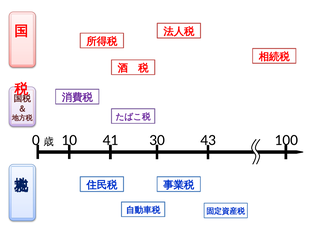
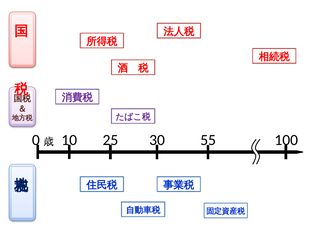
41: 41 -> 25 (110, 140)
43: 43 -> 55 (208, 140)
